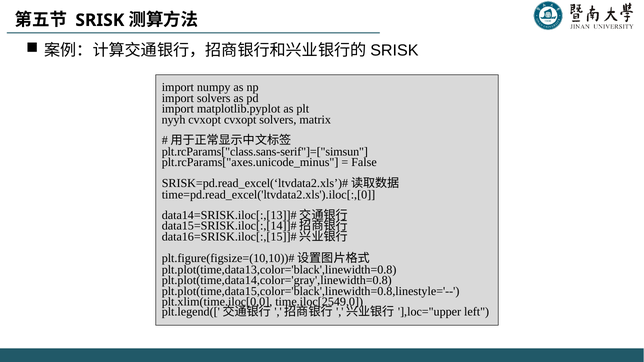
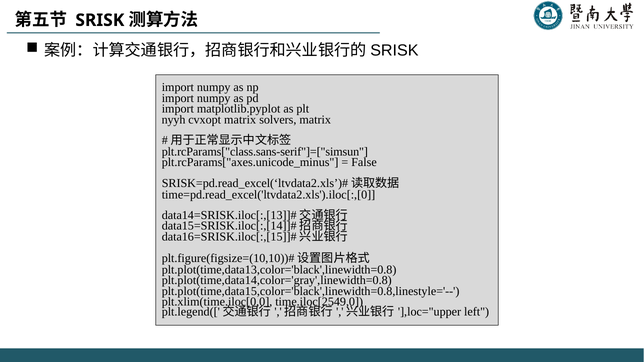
solvers: solvers -> numpy (214, 98)
cvxopt cvxopt: cvxopt -> matrix (240, 120)
